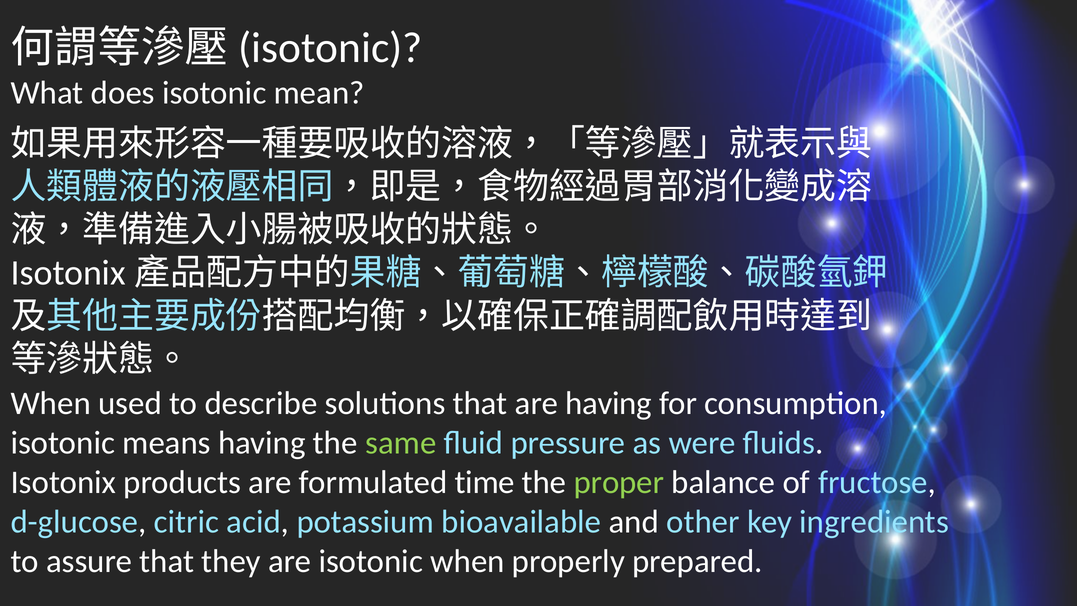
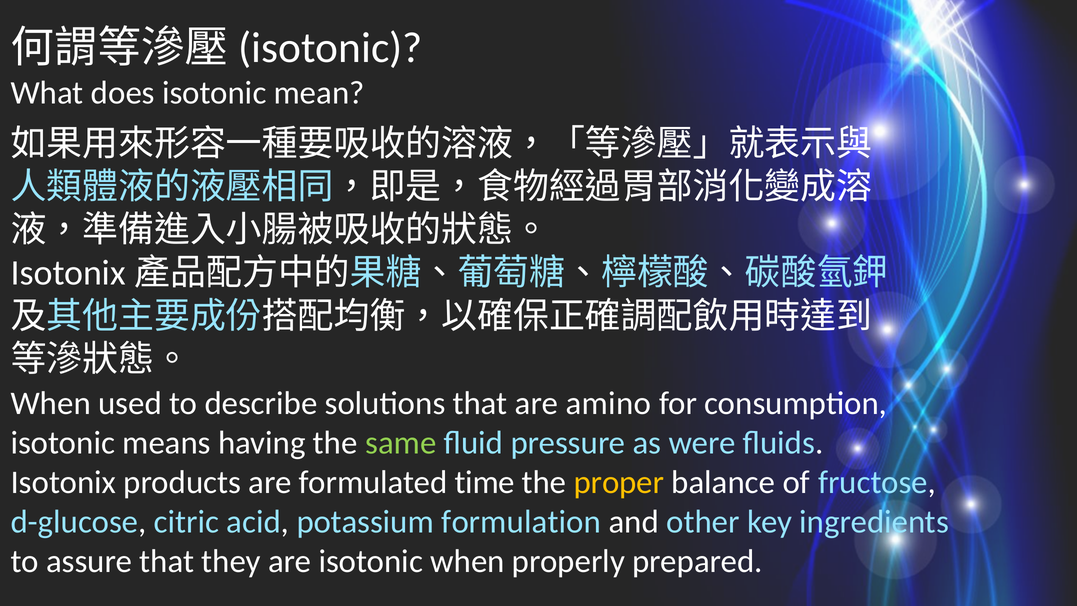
are having: having -> amino (608, 403)
proper colour: light green -> yellow (619, 482)
bioavailable: bioavailable -> formulation (521, 522)
